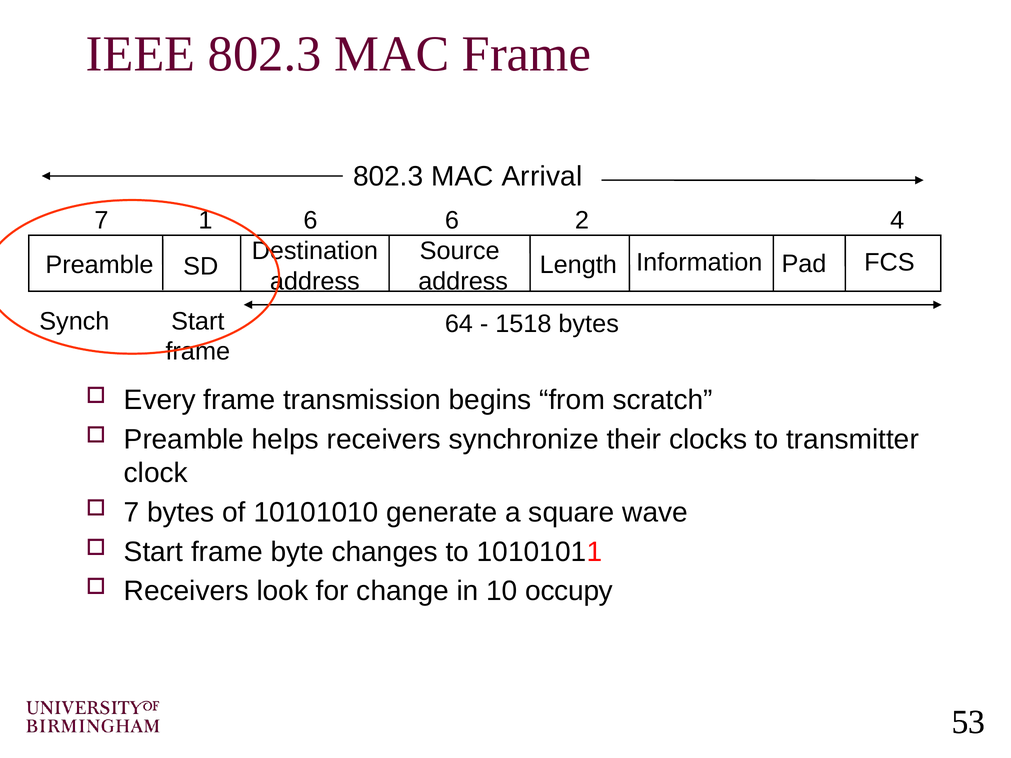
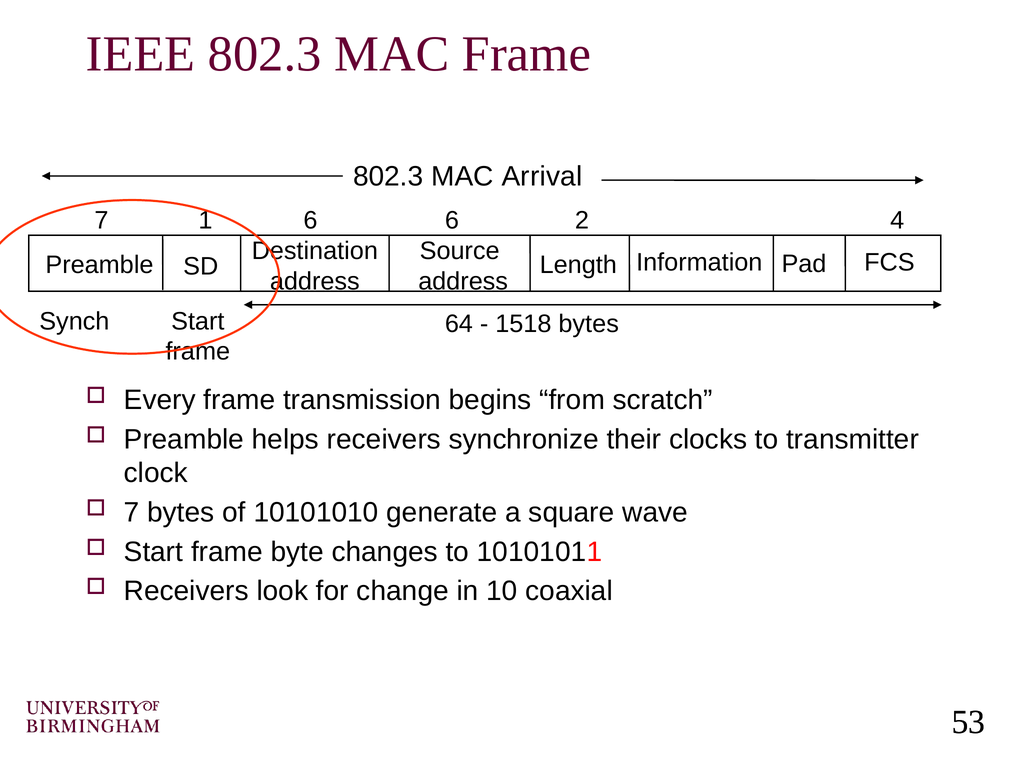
occupy: occupy -> coaxial (569, 591)
